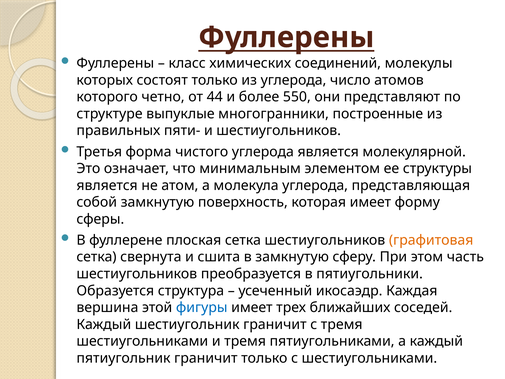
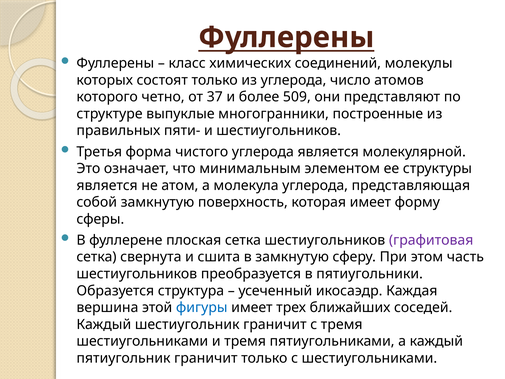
44: 44 -> 37 (215, 97)
550: 550 -> 509 (297, 97)
графитовая colour: orange -> purple (431, 240)
